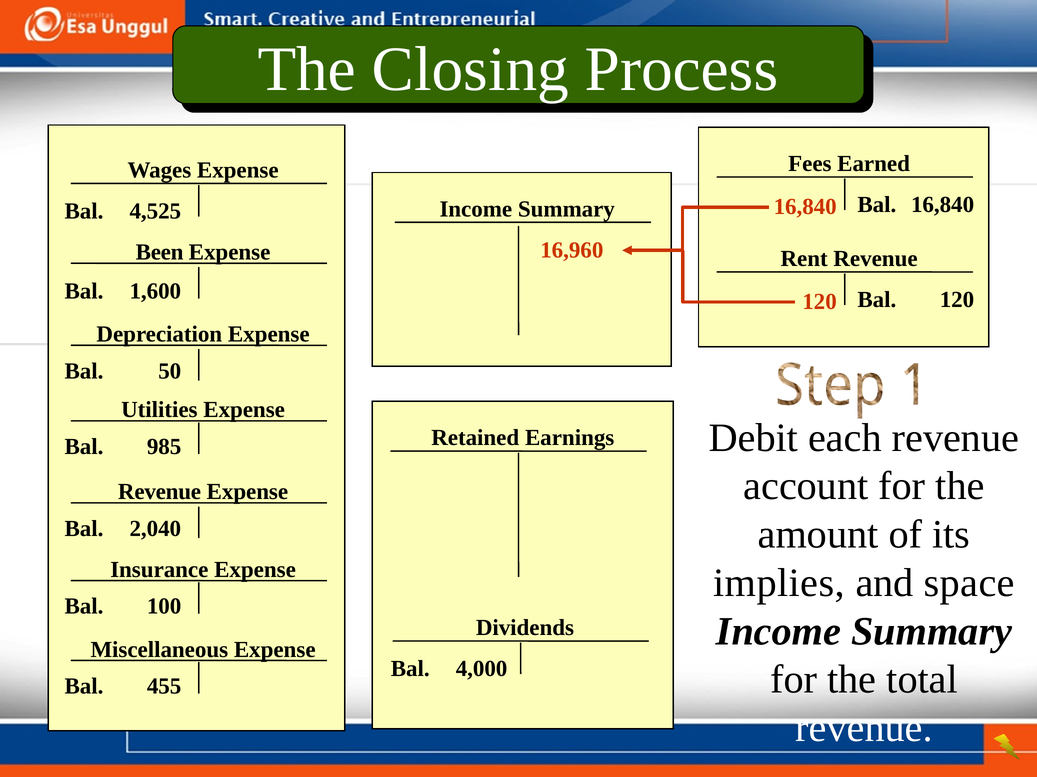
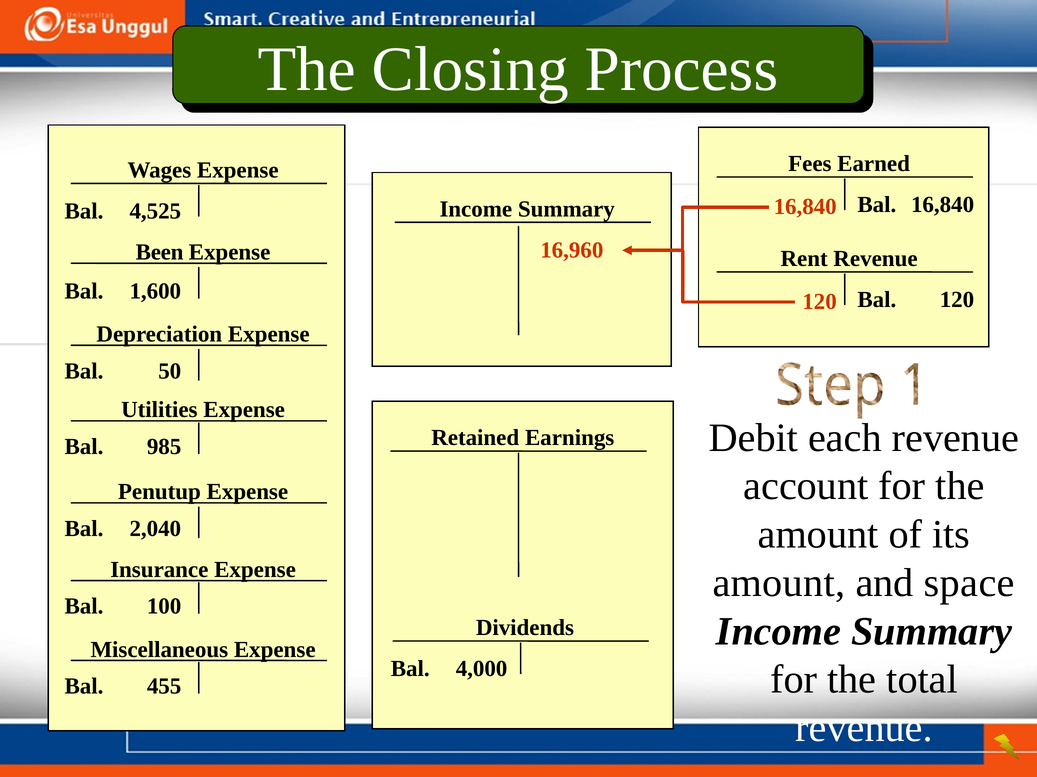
Revenue: Revenue -> Penutup (159, 492)
implies: implies -> amount (779, 583)
